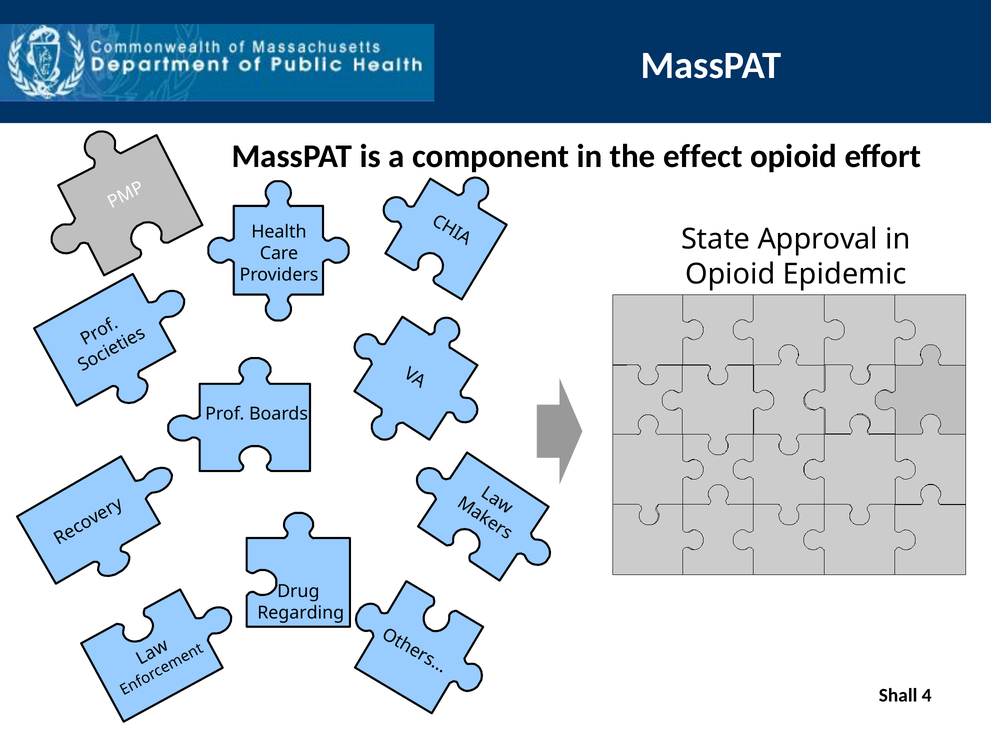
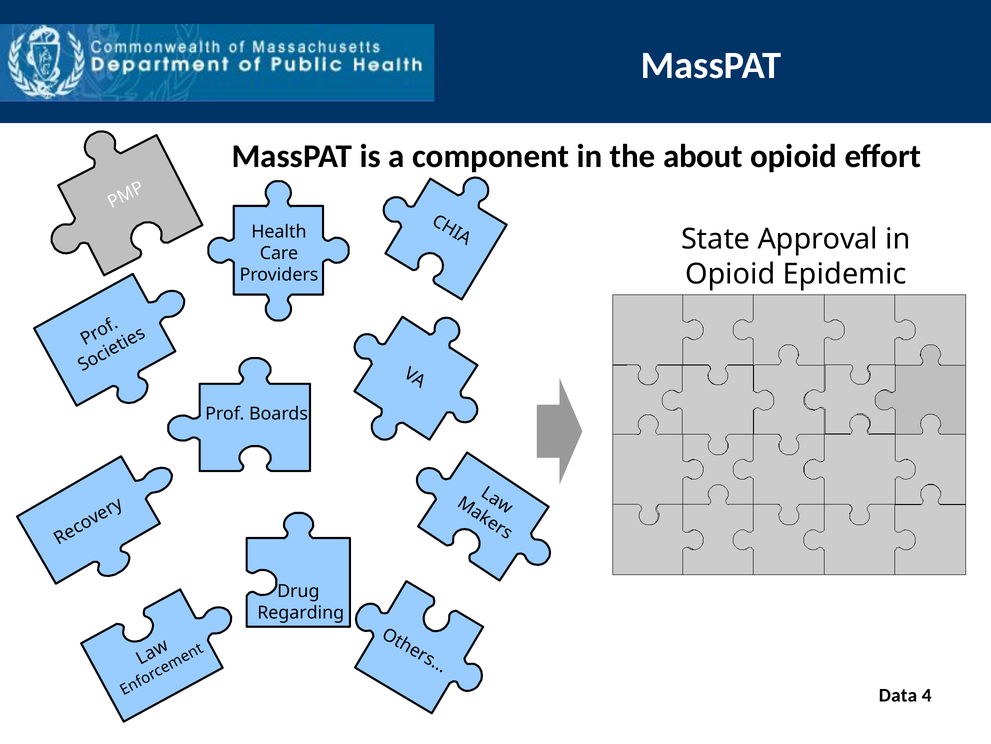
effect: effect -> about (703, 156)
Shall: Shall -> Data (898, 695)
